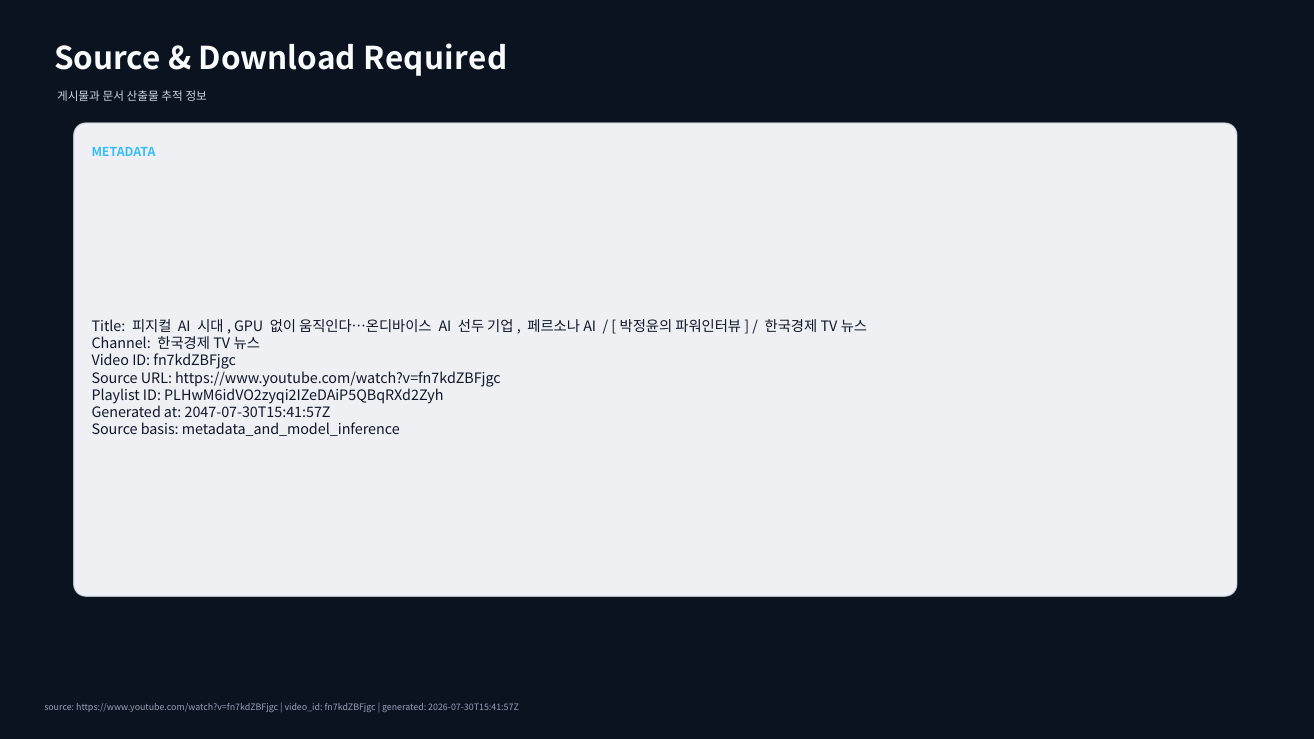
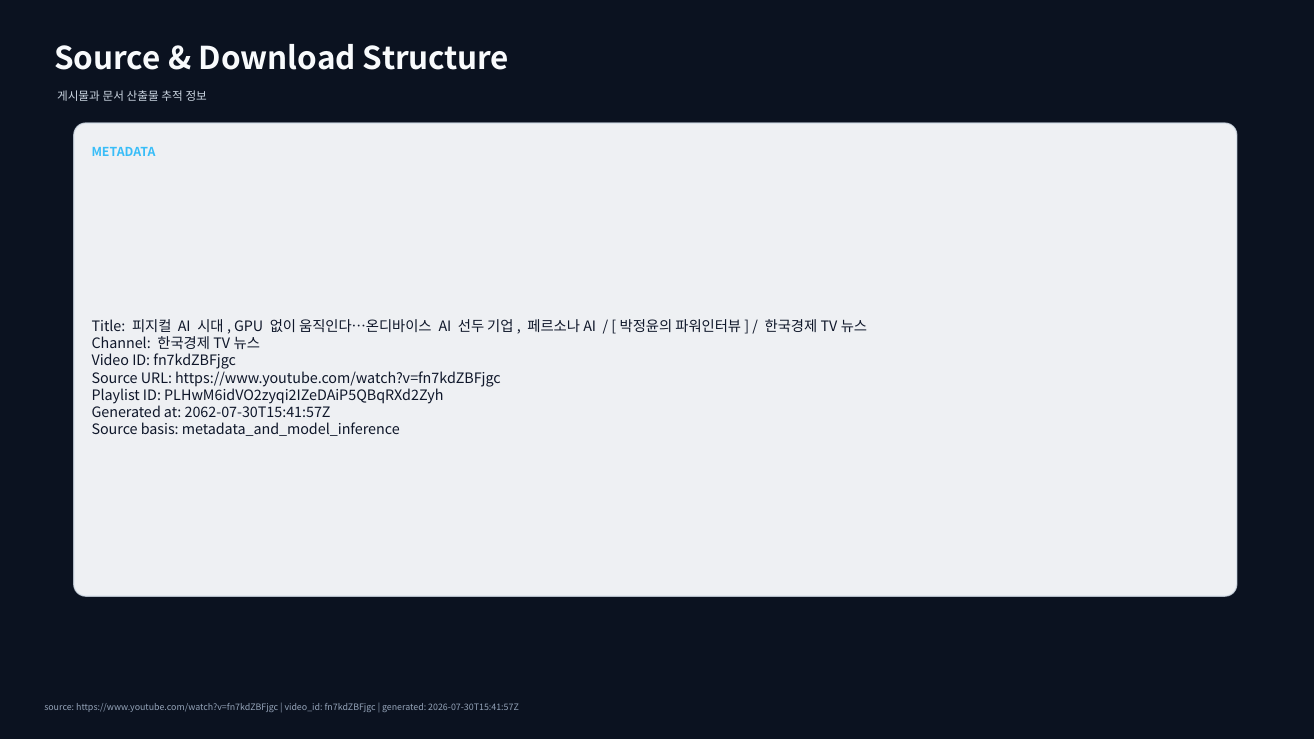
Required: Required -> Structure (436, 59)
2047-07-30T15:41:57Z: 2047-07-30T15:41:57Z -> 2062-07-30T15:41:57Z (258, 413)
